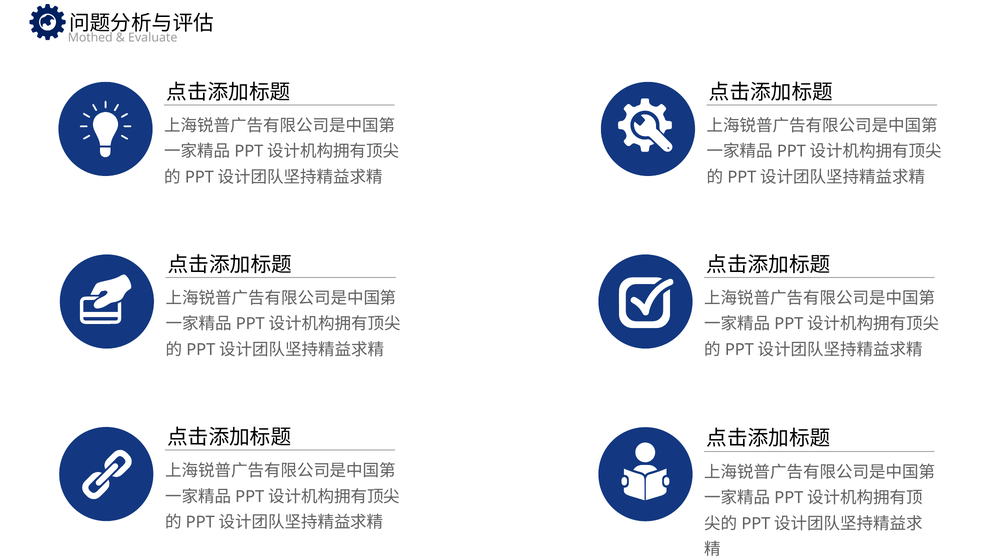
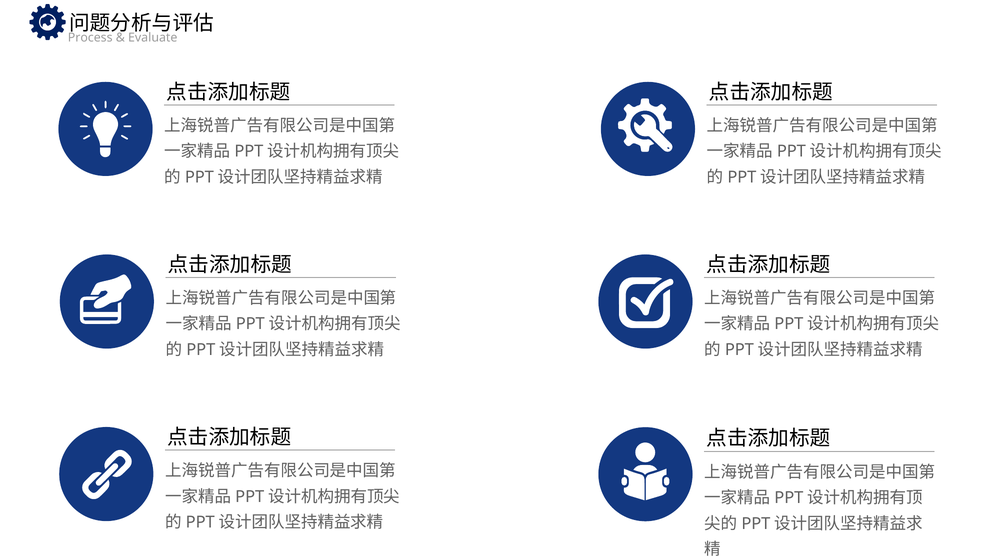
Mothed: Mothed -> Process (90, 38)
